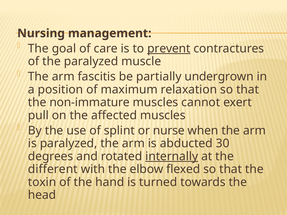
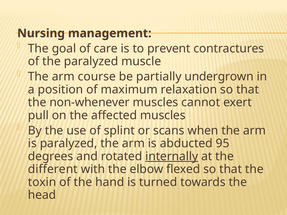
prevent underline: present -> none (169, 49)
fascitis: fascitis -> course (97, 77)
non-immature: non-immature -> non-whenever (90, 103)
nurse: nurse -> scans (169, 131)
30: 30 -> 95 (223, 144)
